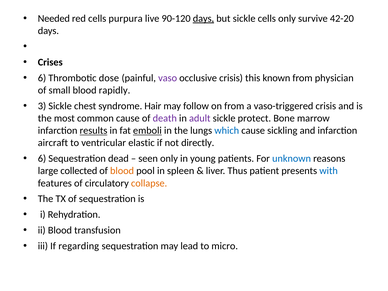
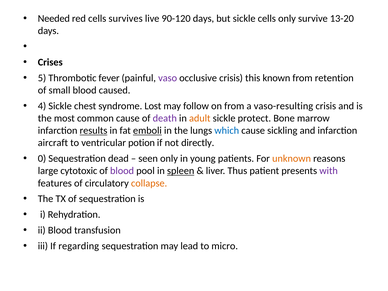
purpura: purpura -> survives (126, 18)
days underline: present -> none (203, 18)
42-20: 42-20 -> 13-20 (342, 18)
6: 6 -> 5 (42, 78)
dose: dose -> fever (109, 78)
physician: physician -> retention (334, 78)
rapidly: rapidly -> caused (115, 90)
3: 3 -> 4 (42, 106)
Hair: Hair -> Lost (153, 106)
vaso-triggered: vaso-triggered -> vaso-resulting (283, 106)
adult colour: purple -> orange (200, 118)
elastic: elastic -> potion (142, 143)
6: 6 -> 0 (42, 159)
unknown colour: blue -> orange (292, 159)
collected: collected -> cytotoxic (79, 171)
blood colour: orange -> purple (122, 171)
spleen underline: none -> present (181, 171)
with colour: blue -> purple (329, 171)
